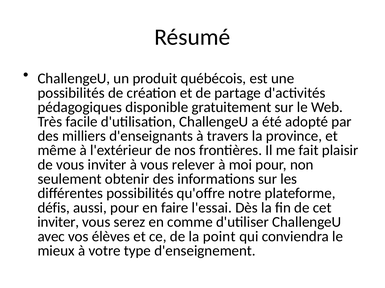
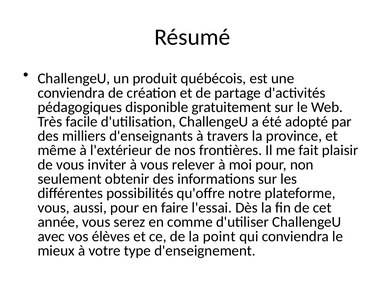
possibilités: possibilités -> conviendra (71, 93)
défis: défis -> vous (54, 208)
inviter: inviter -> année (58, 223)
